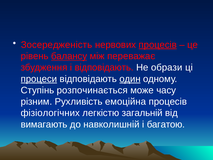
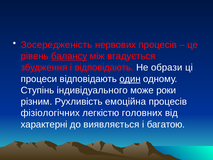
процесів underline: present -> none (158, 45)
переважає: переважає -> вгадується (131, 56)
процеси underline: present -> none (39, 79)
розпочинається: розпочинається -> індивідуального (92, 90)
часу: часу -> роки (166, 90)
загальній: загальній -> головних (142, 113)
вимагають: вимагають -> характерні (44, 124)
навколишній: навколишній -> виявляється (111, 124)
